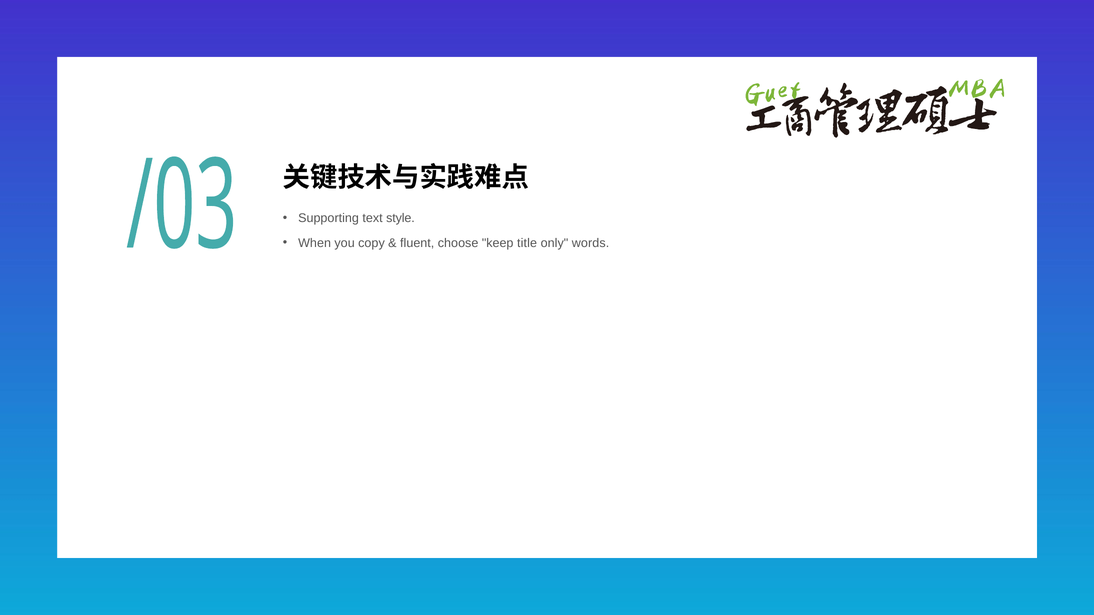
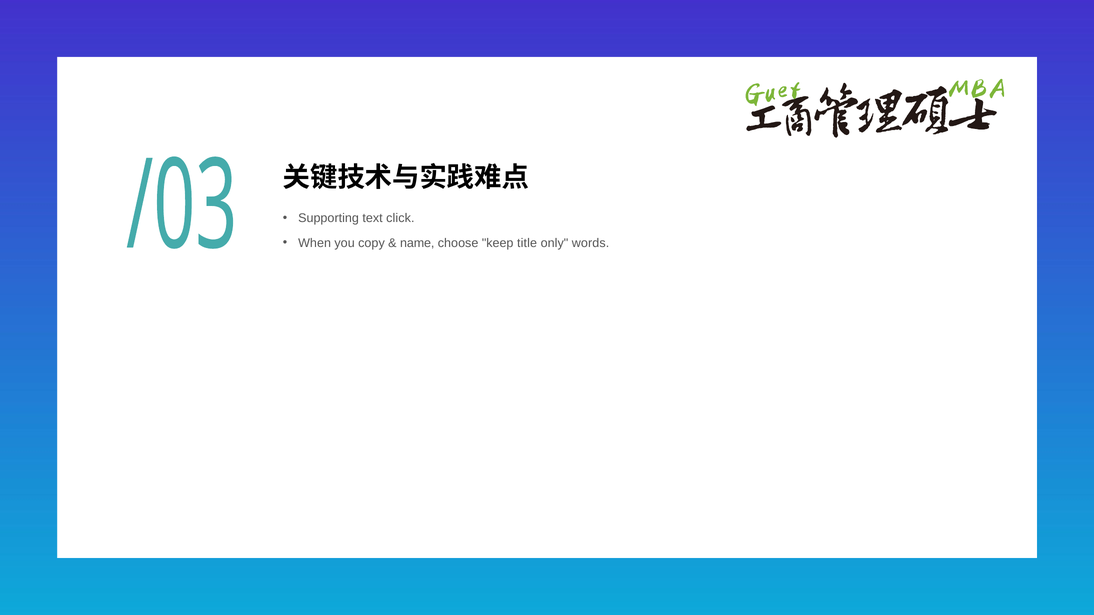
style: style -> click (400, 218)
fluent: fluent -> name (417, 243)
